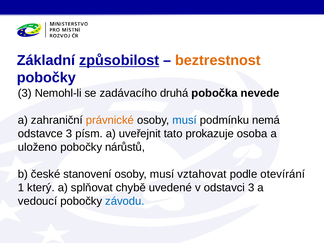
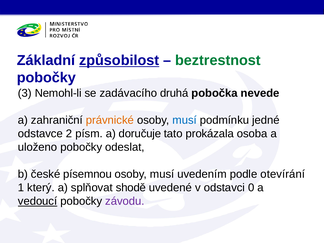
beztrestnost colour: orange -> green (218, 60)
nemá: nemá -> jedné (266, 120)
odstavce 3: 3 -> 2 (69, 134)
uveřejnit: uveřejnit -> doručuje (140, 134)
prokazuje: prokazuje -> prokázala (210, 134)
nárůstů: nárůstů -> odeslat (125, 147)
stanovení: stanovení -> písemnou (88, 174)
vztahovat: vztahovat -> uvedením (202, 174)
chybě: chybě -> shodě (131, 188)
odstavci 3: 3 -> 0 (251, 188)
vedoucí underline: none -> present (38, 201)
závodu colour: blue -> purple (125, 201)
